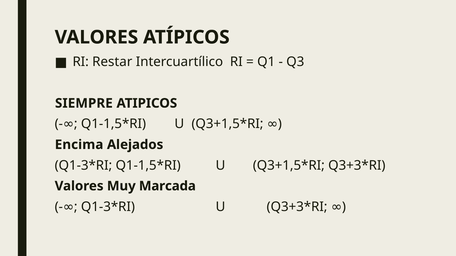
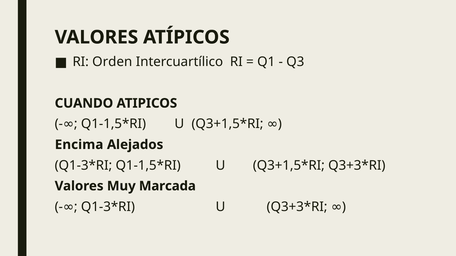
Restar: Restar -> Orden (112, 62)
SIEMPRE: SIEMPRE -> CUANDO (84, 103)
